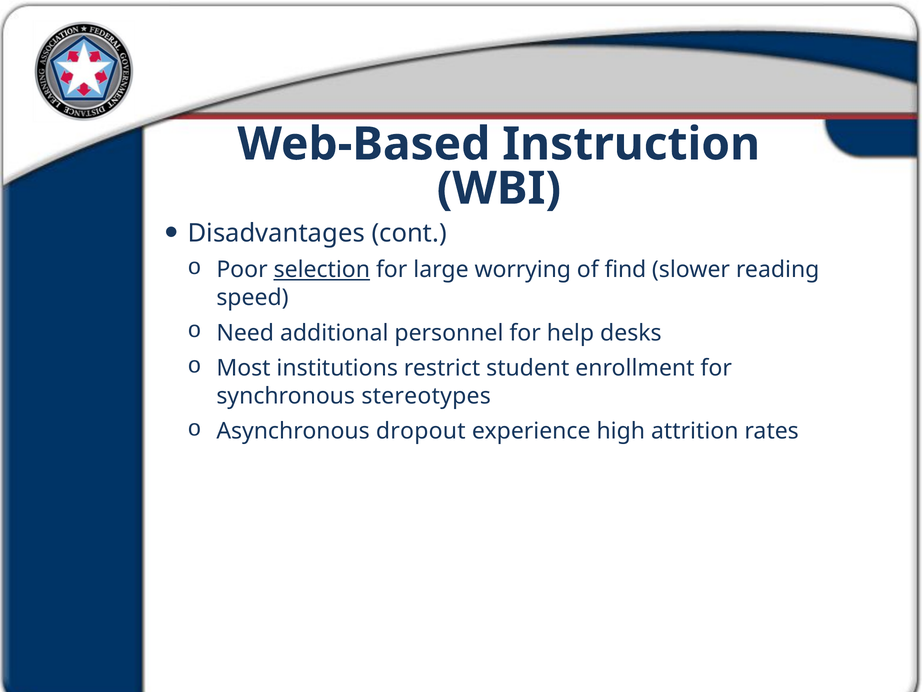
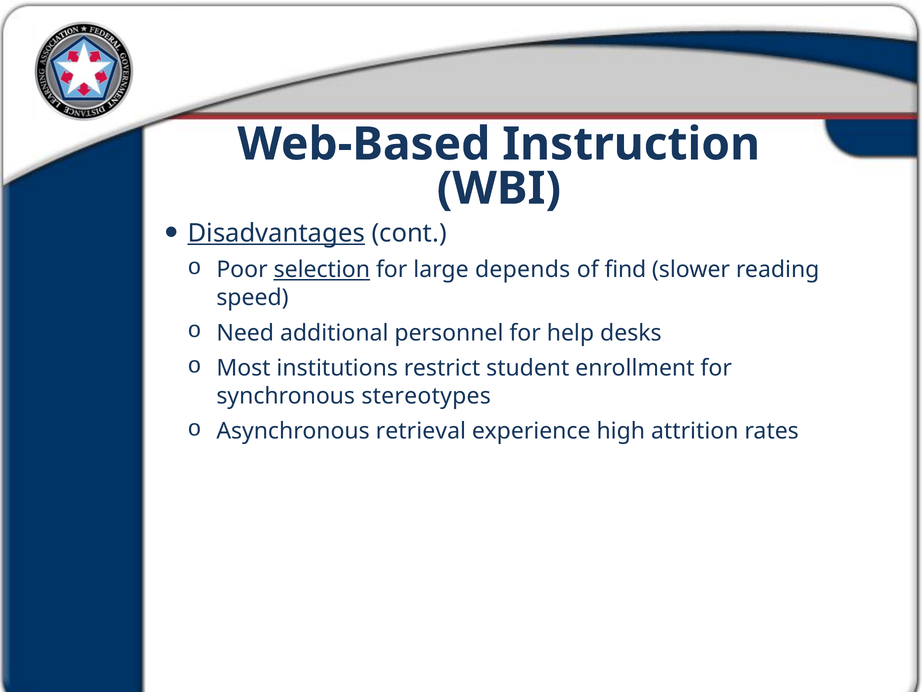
Disadvantages underline: none -> present (276, 233)
worrying: worrying -> depends (523, 270)
dropout: dropout -> retrieval (421, 431)
